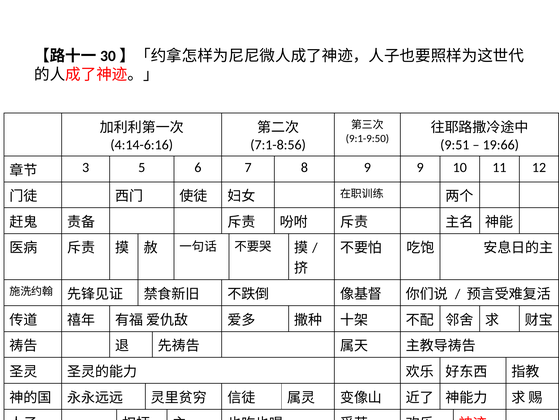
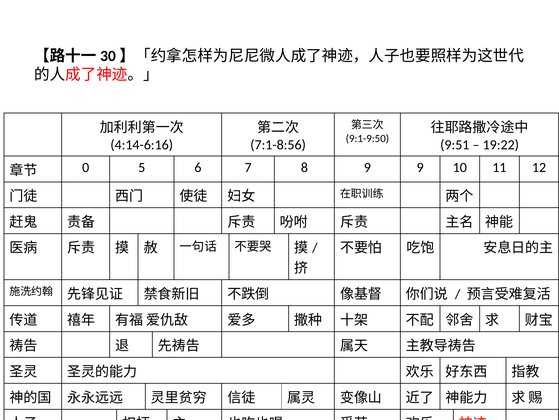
19:66: 19:66 -> 19:22 (501, 145)
3: 3 -> 0 (86, 167)
